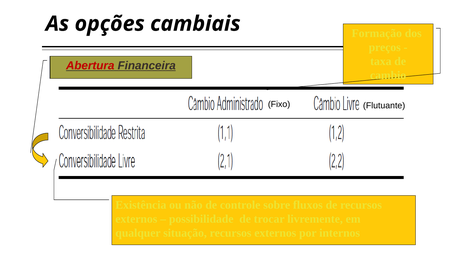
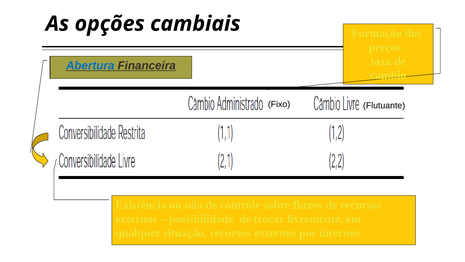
Abertura colour: red -> blue (90, 65)
